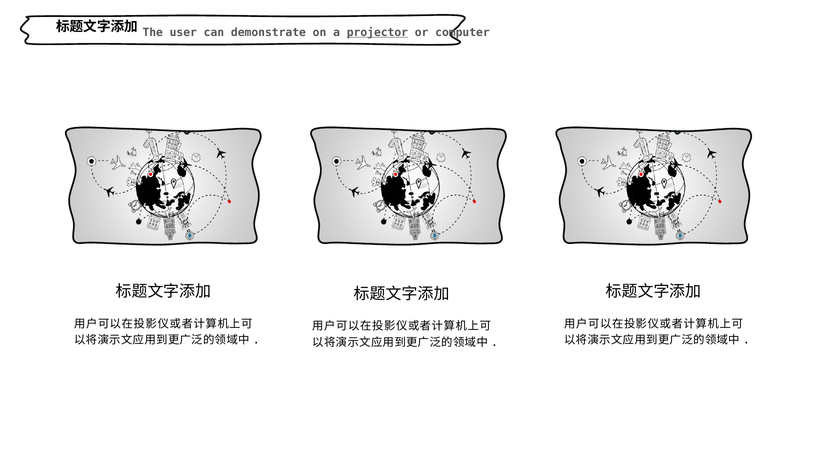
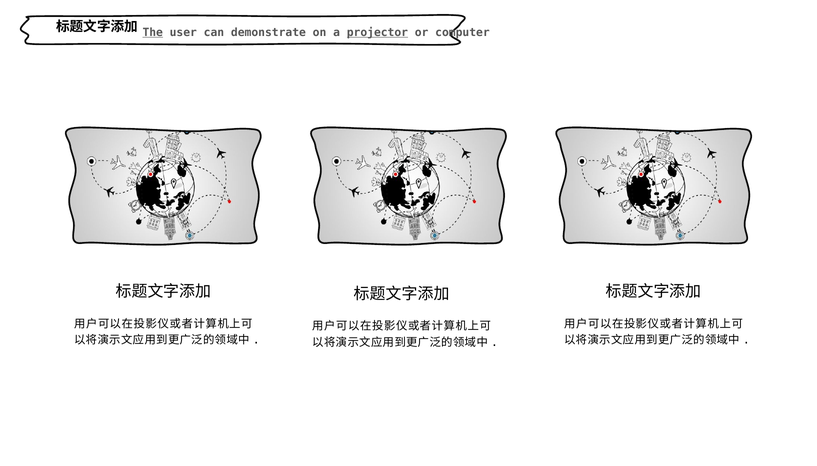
The underline: none -> present (153, 33)
